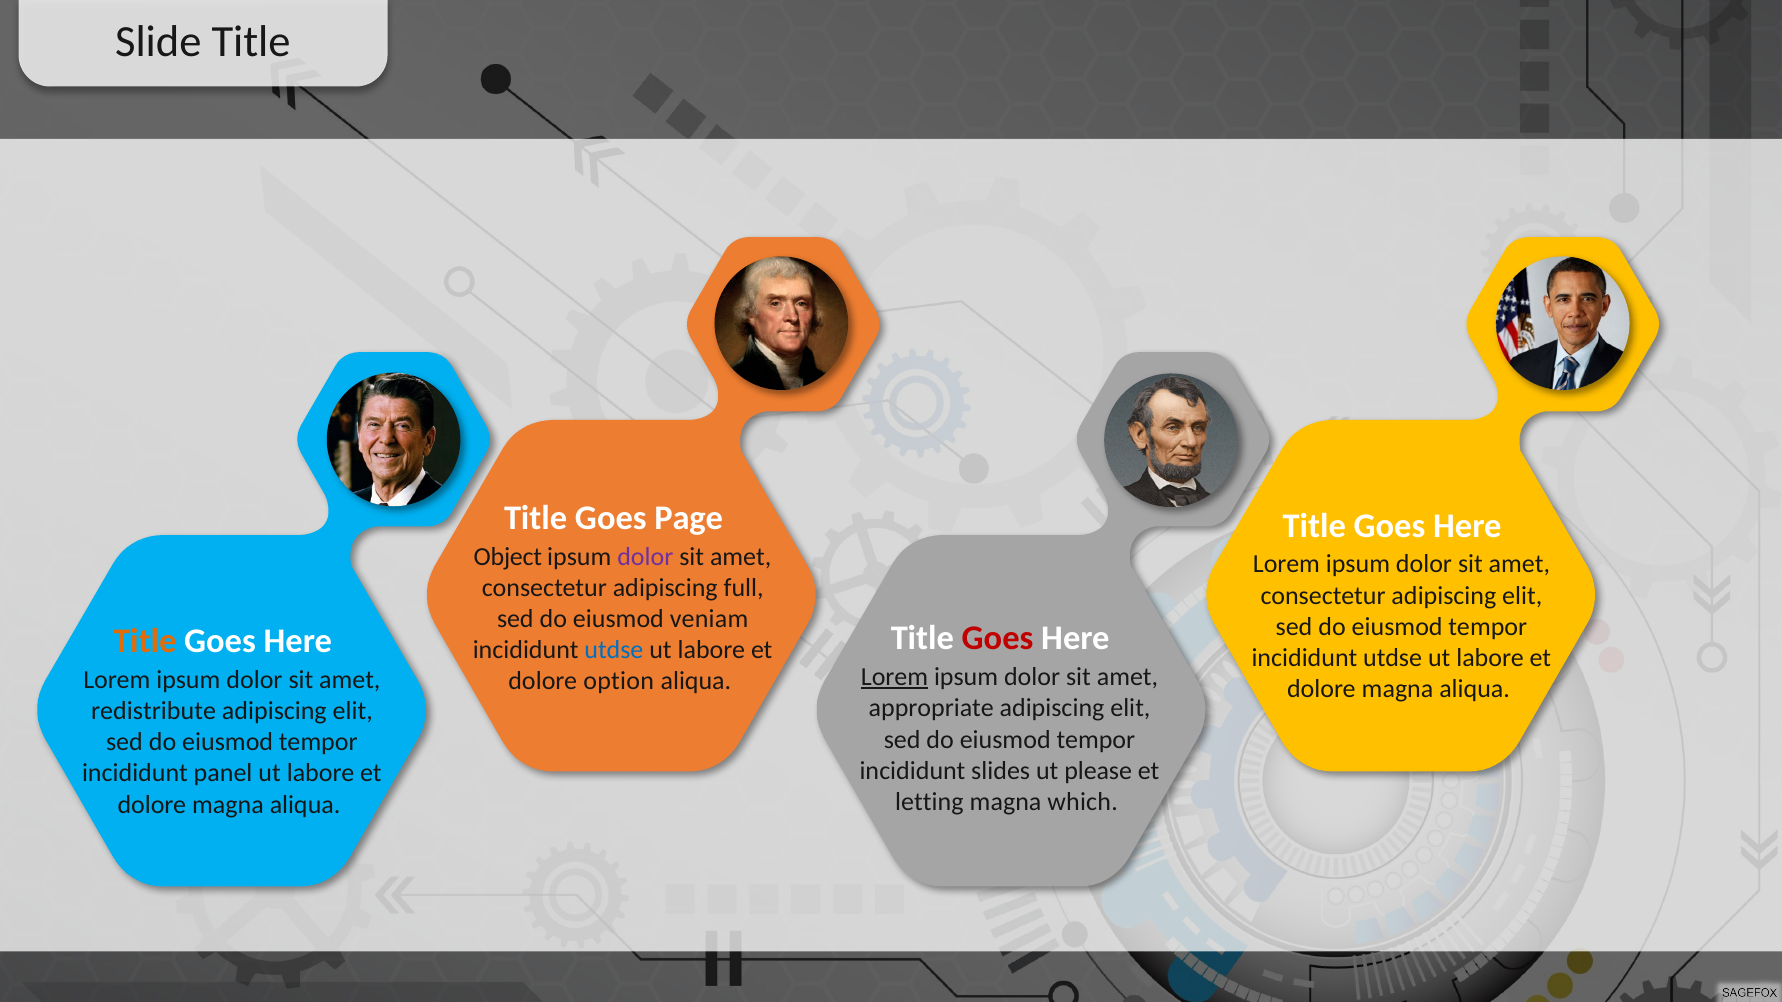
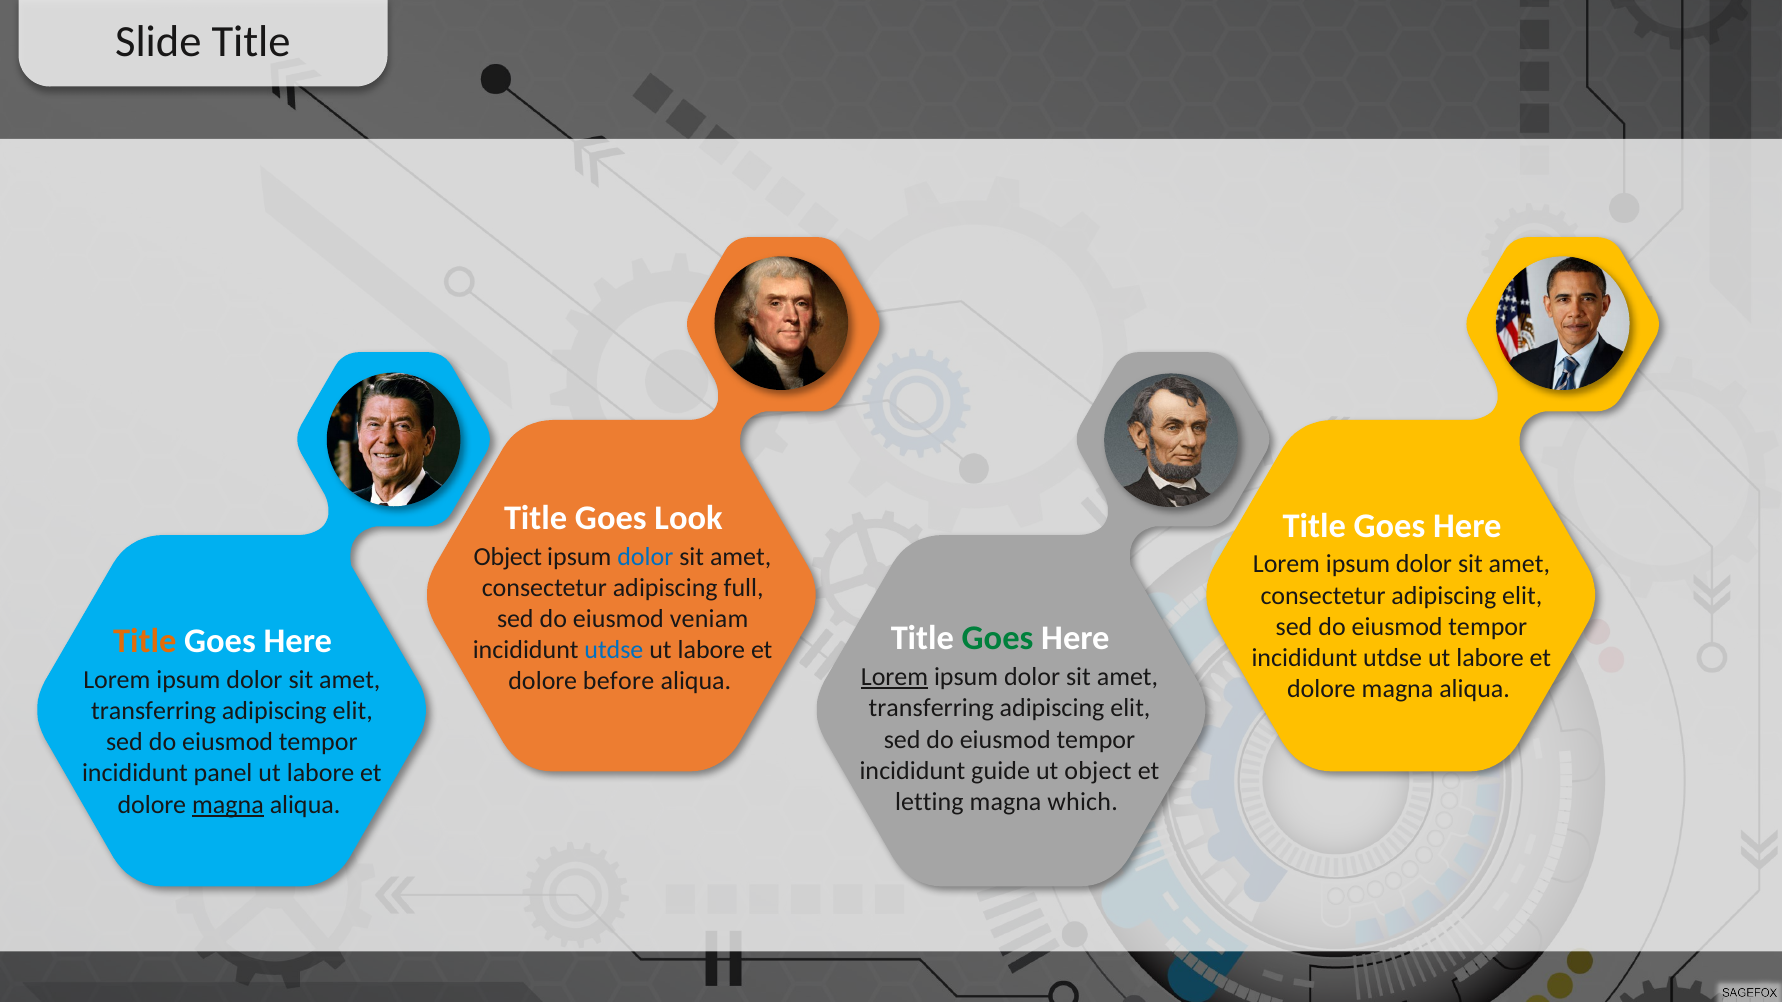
Page: Page -> Look (689, 518)
dolor colour: purple -> blue (645, 557)
Goes colour: red -> green (998, 639)
option: option -> before (619, 682)
appropriate: appropriate -> transferring (931, 708)
redistribute: redistribute -> transferring (154, 711)
slides: slides -> guide (1001, 771)
ut please: please -> object (1098, 771)
magna underline: none -> present (228, 805)
